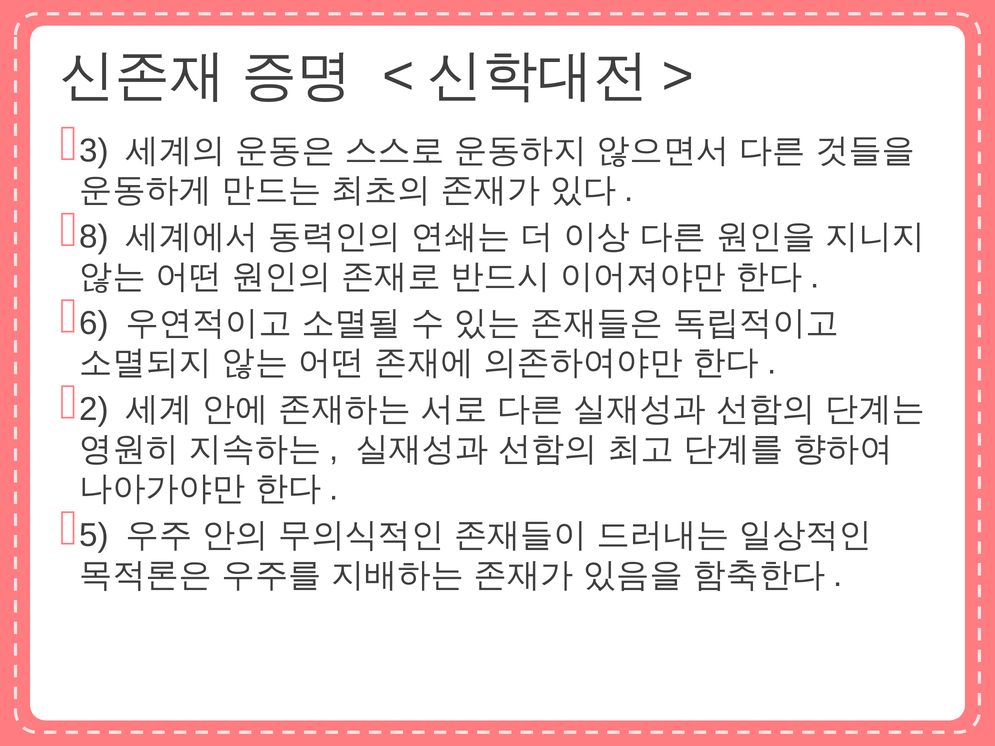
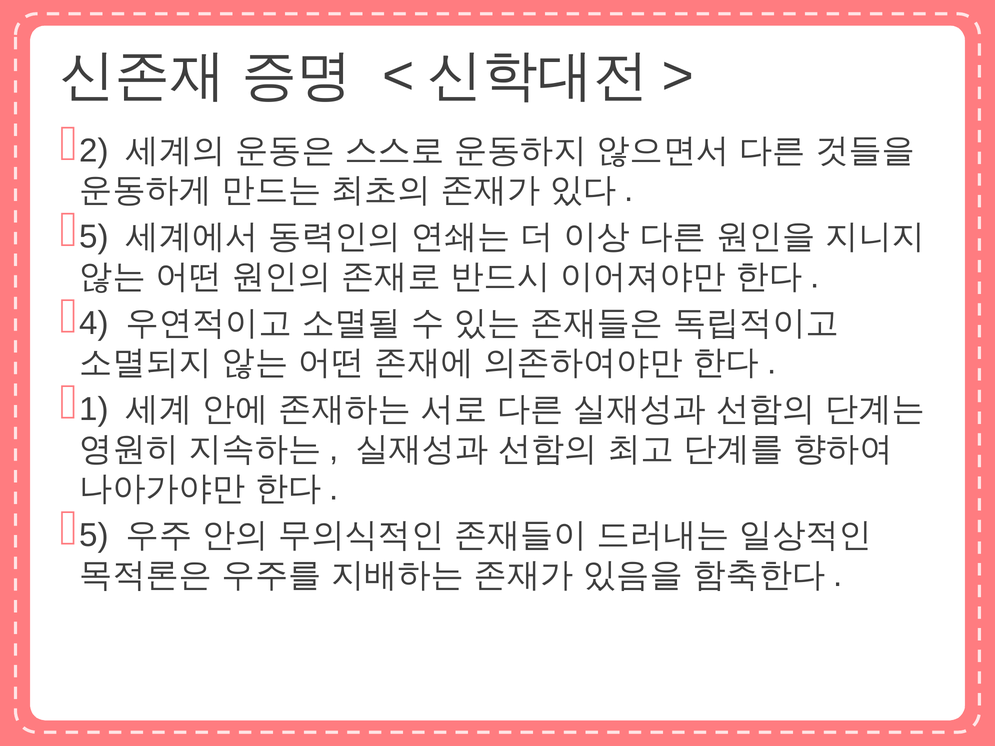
3: 3 -> 2 (94, 151)
8: 8 -> 5 (94, 237)
6: 6 -> 4 (94, 323)
2: 2 -> 1 (94, 409)
